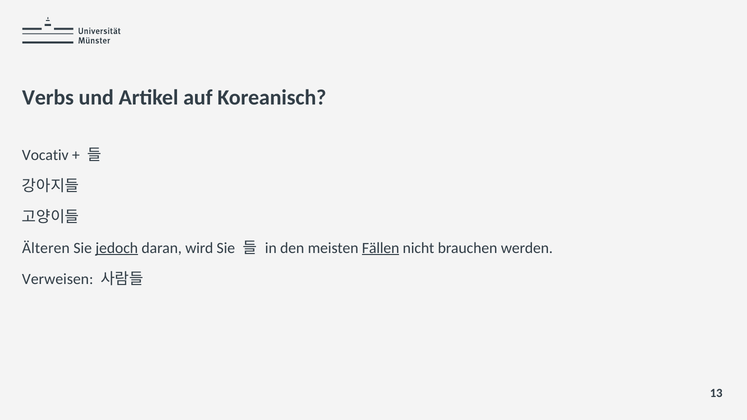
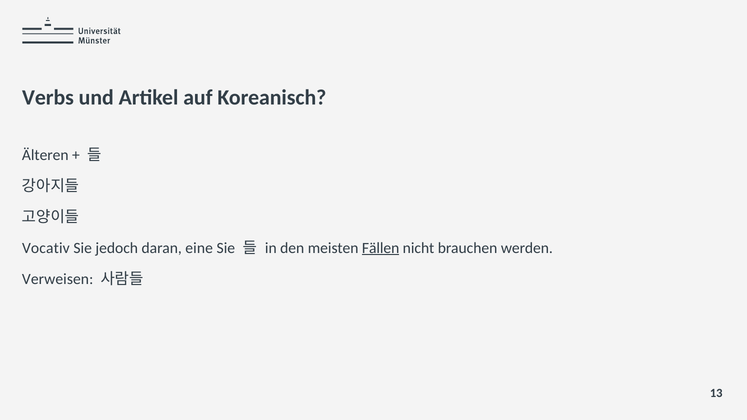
Vocativ: Vocativ -> Älteren (45, 155)
Älteren: Älteren -> Vocativ (46, 248)
jedoch underline: present -> none (117, 248)
wird: wird -> eine (199, 248)
